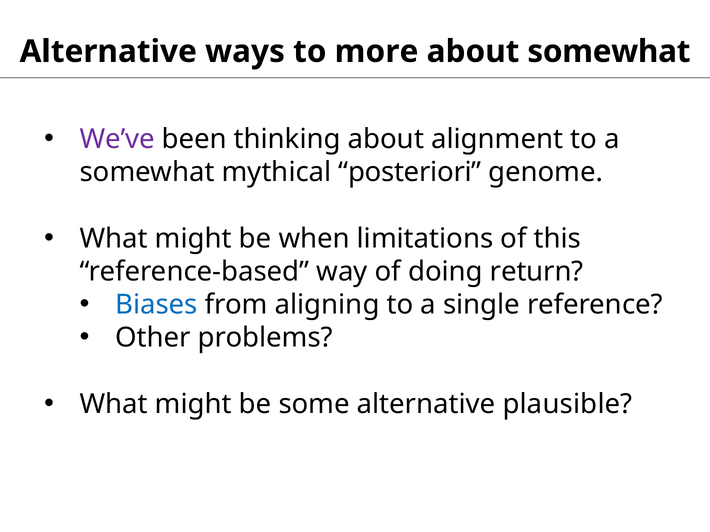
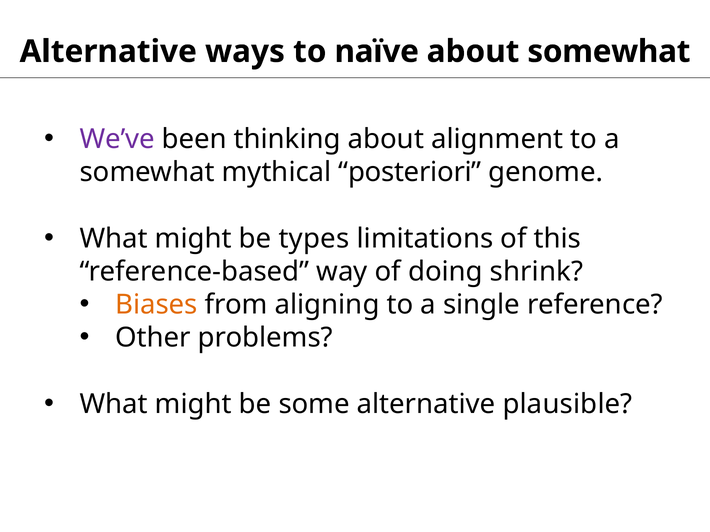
more: more -> naïve (377, 52)
when: when -> types (314, 239)
return: return -> shrink (537, 272)
Biases colour: blue -> orange (156, 305)
